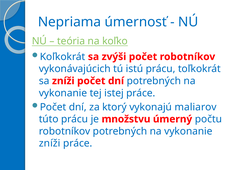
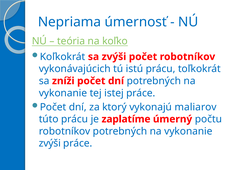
množstvu: množstvu -> zaplatíme (126, 119)
zníži: zníži -> zvýši (50, 144)
